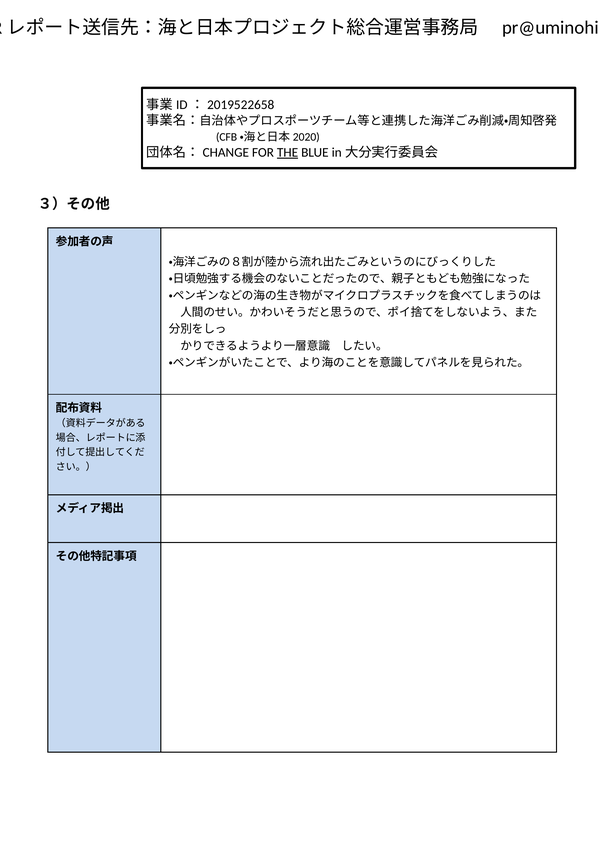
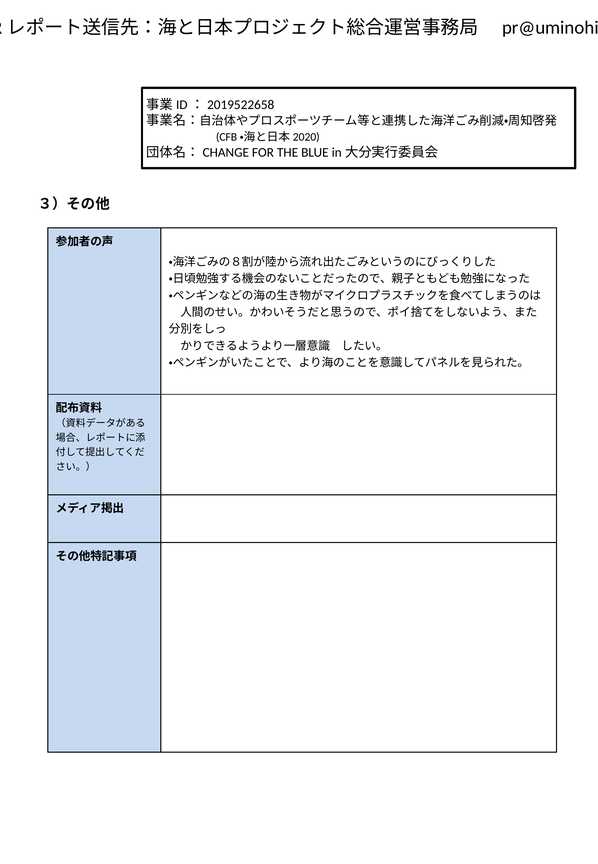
THE underline: present -> none (288, 152)
